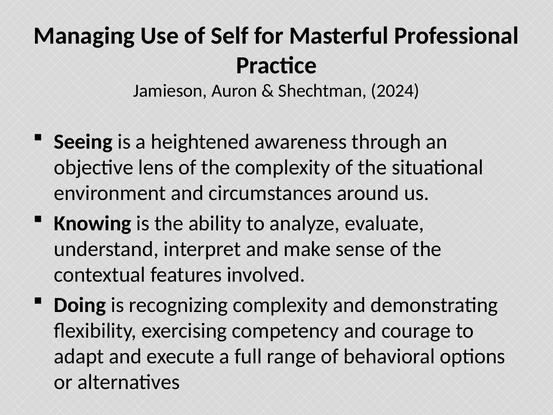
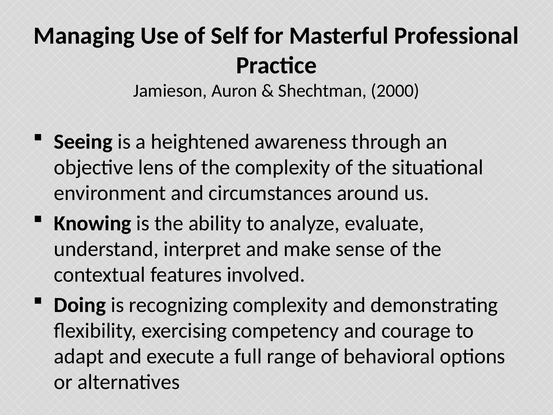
2024: 2024 -> 2000 (395, 91)
